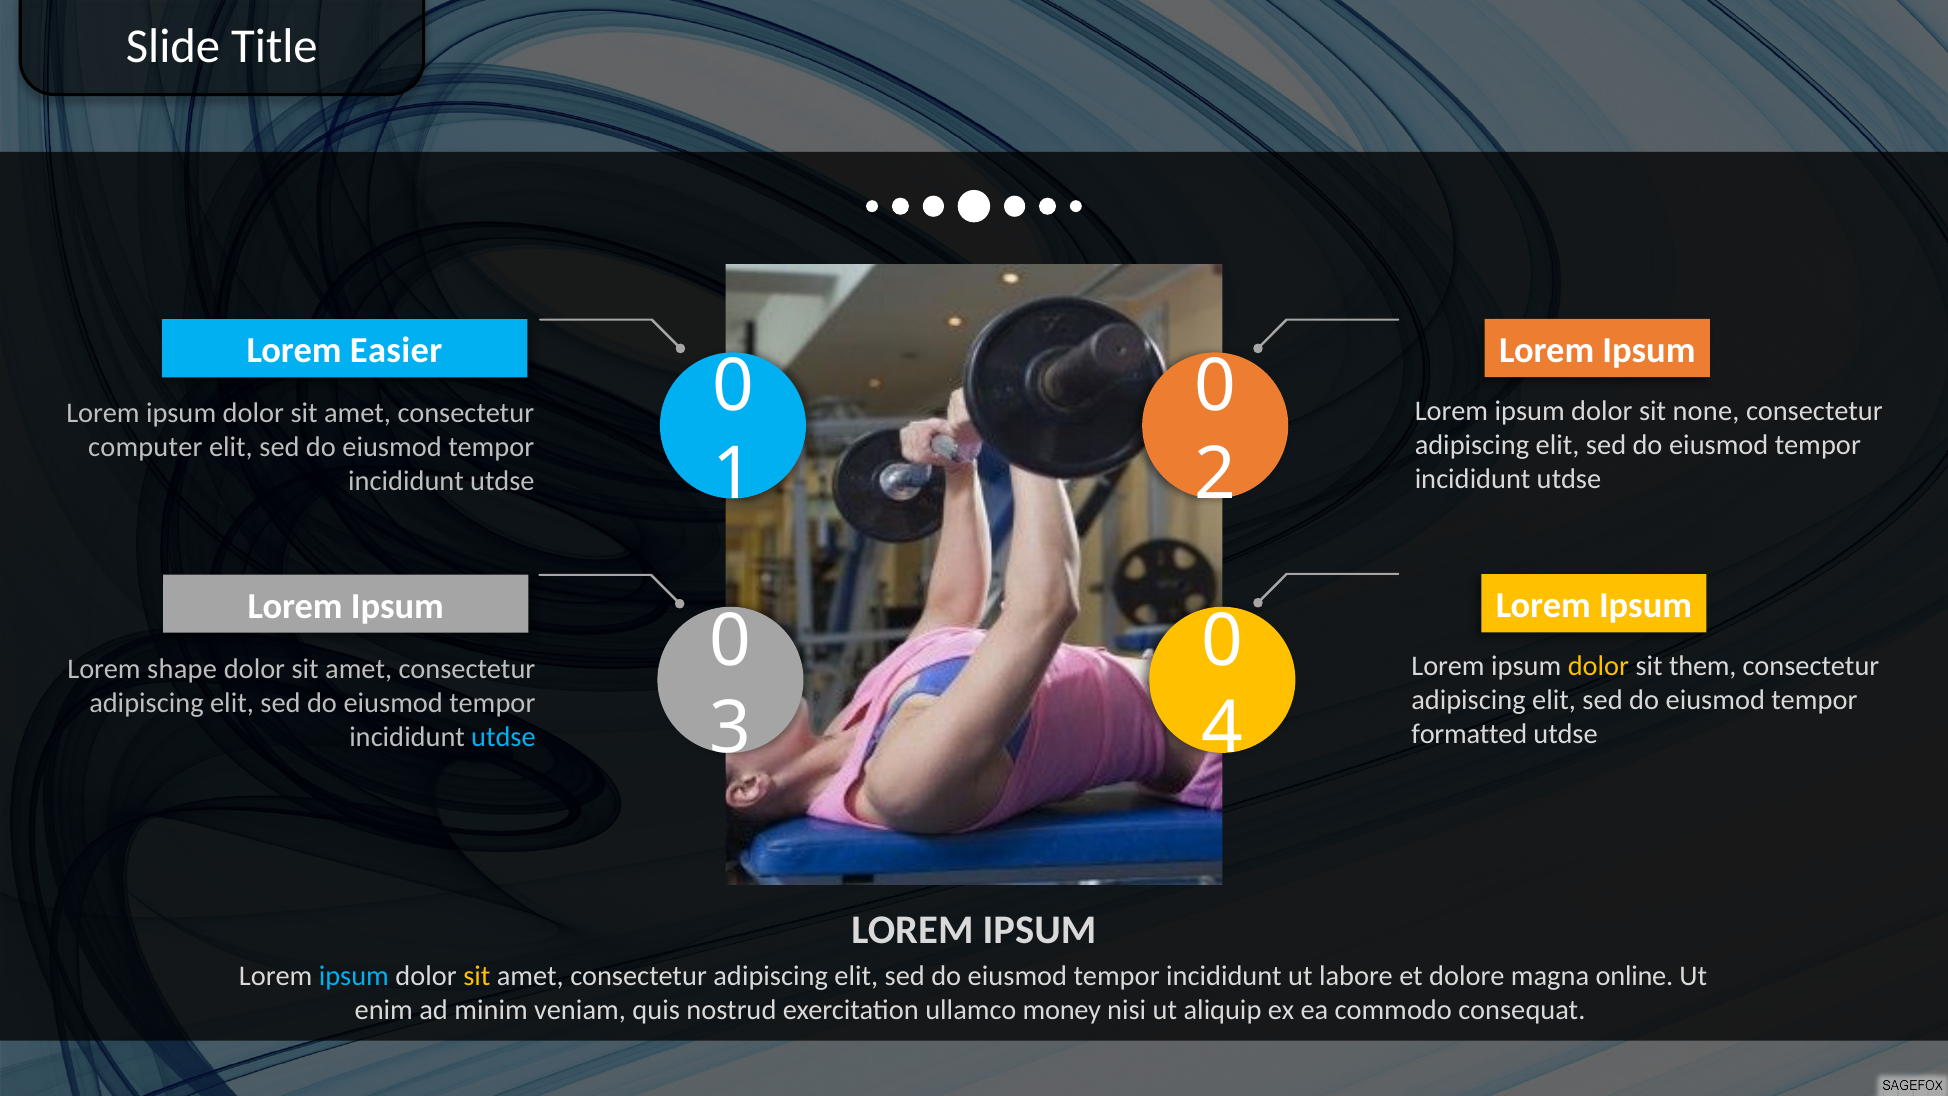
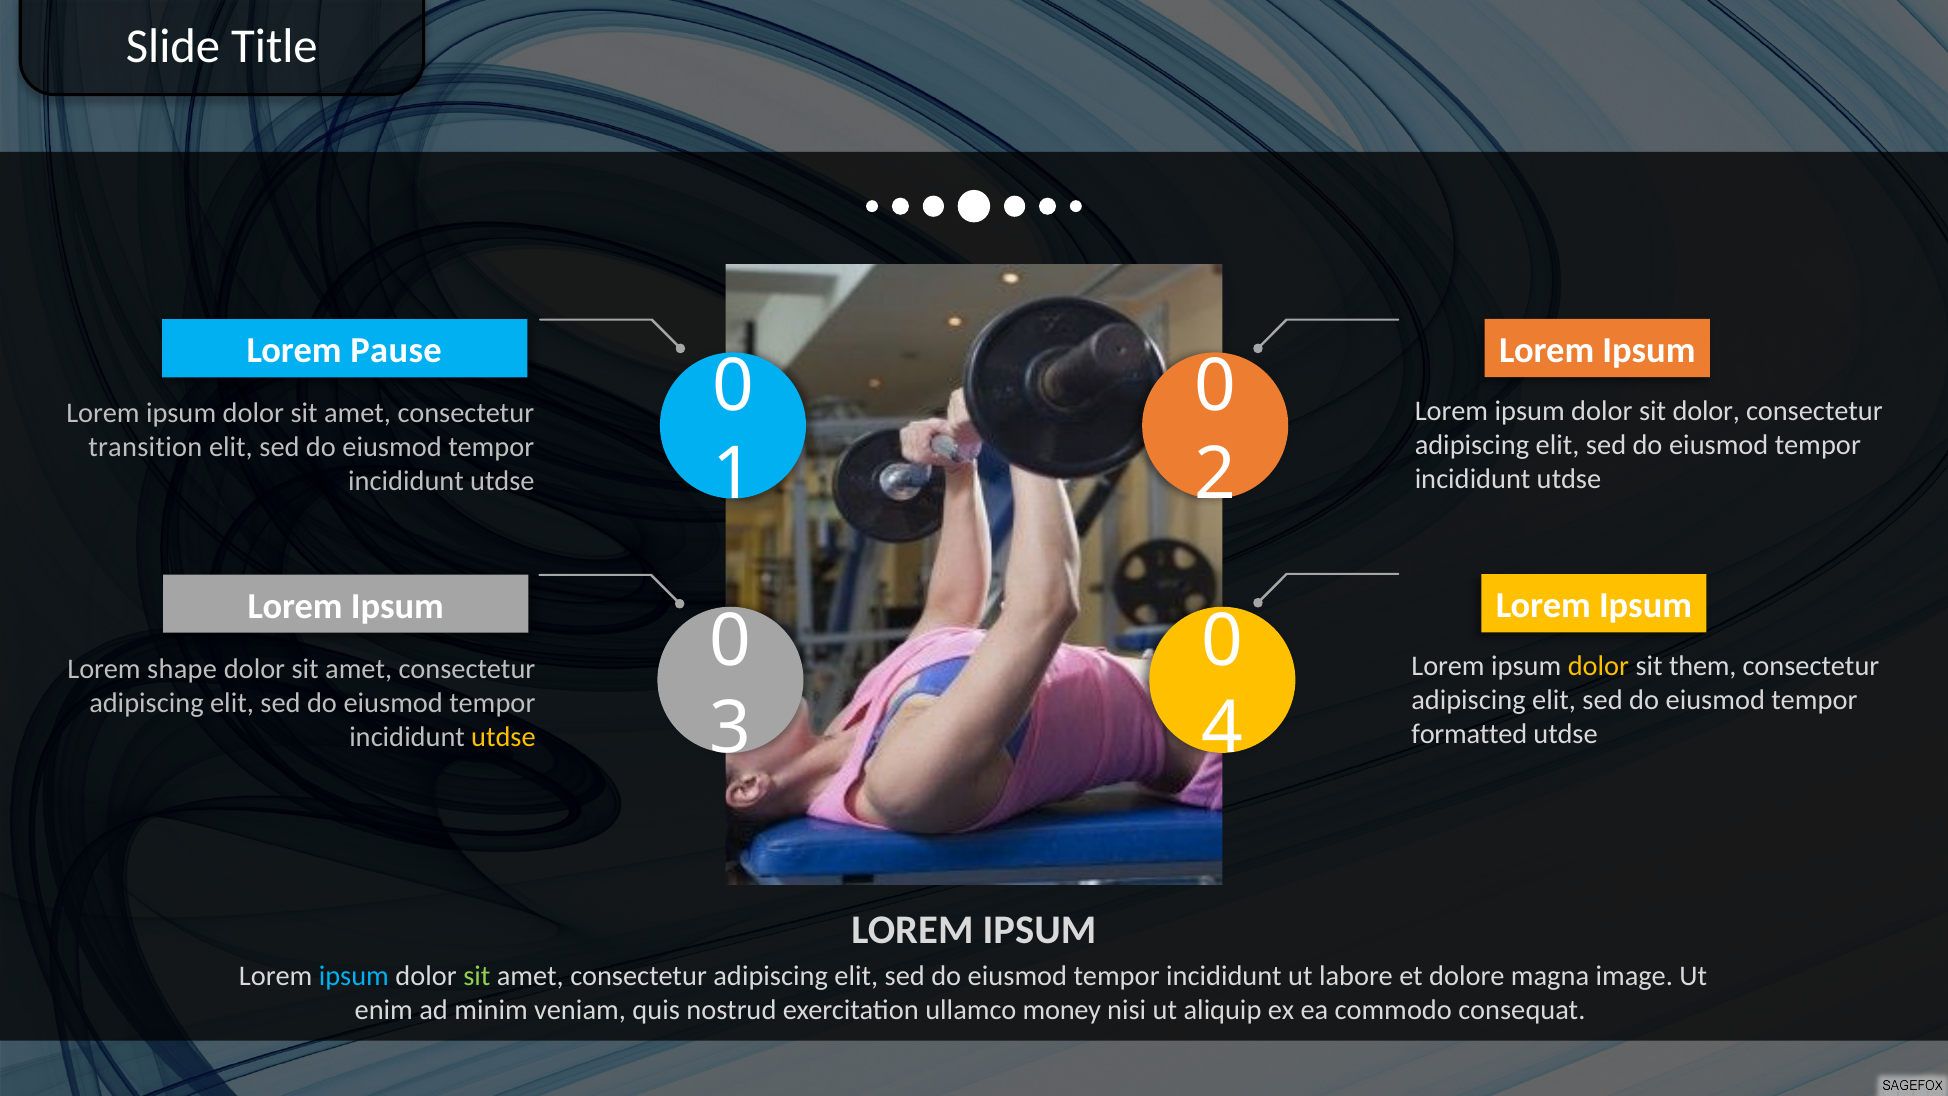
Easier: Easier -> Pause (396, 351)
sit none: none -> dolor (1706, 411)
computer: computer -> transition (145, 447)
utdse colour: light blue -> yellow (503, 737)
sit colour: yellow -> light green (477, 976)
online: online -> image (1634, 976)
